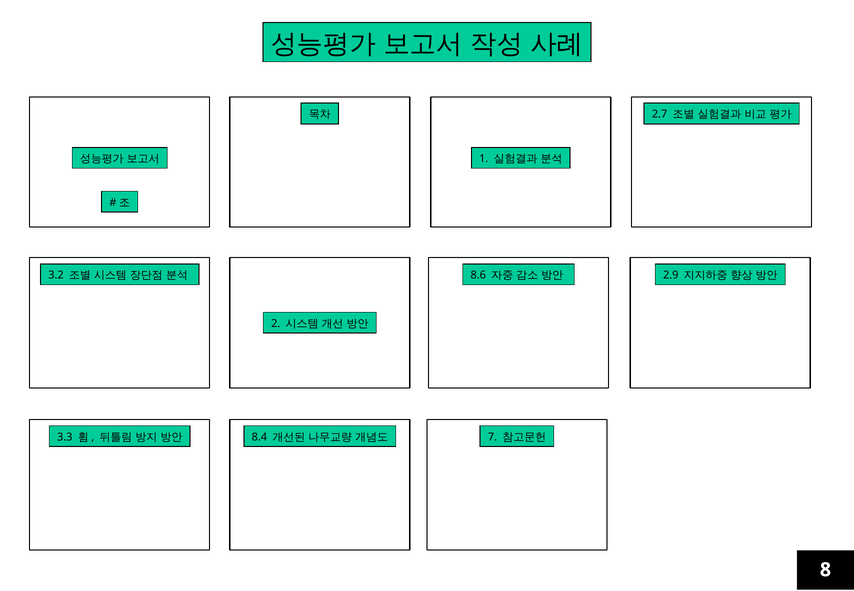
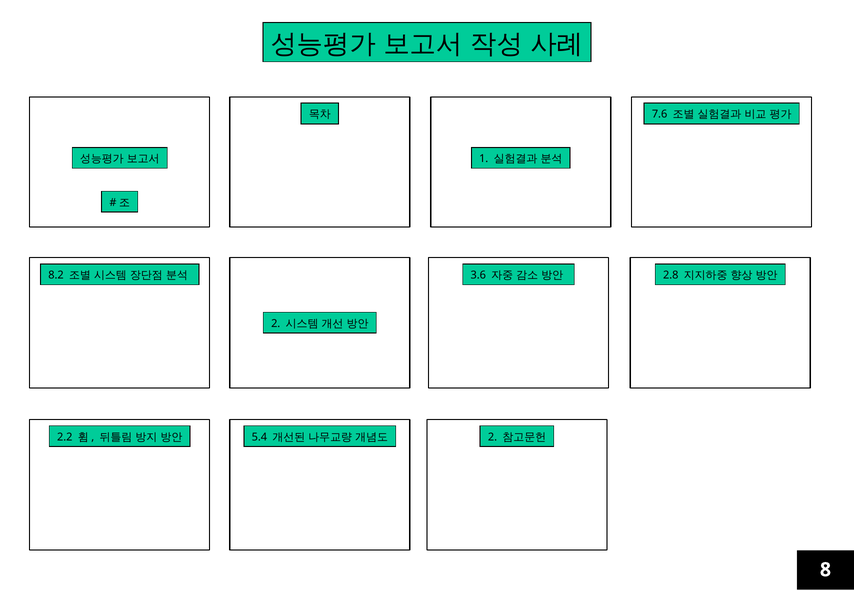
2.7: 2.7 -> 7.6 (660, 114)
3.2: 3.2 -> 8.2 (56, 275)
8.6: 8.6 -> 3.6 (478, 275)
2.9: 2.9 -> 2.8 (671, 275)
3.3: 3.3 -> 2.2 (65, 437)
8.4: 8.4 -> 5.4 (259, 437)
7: 7 -> 2 (492, 437)
